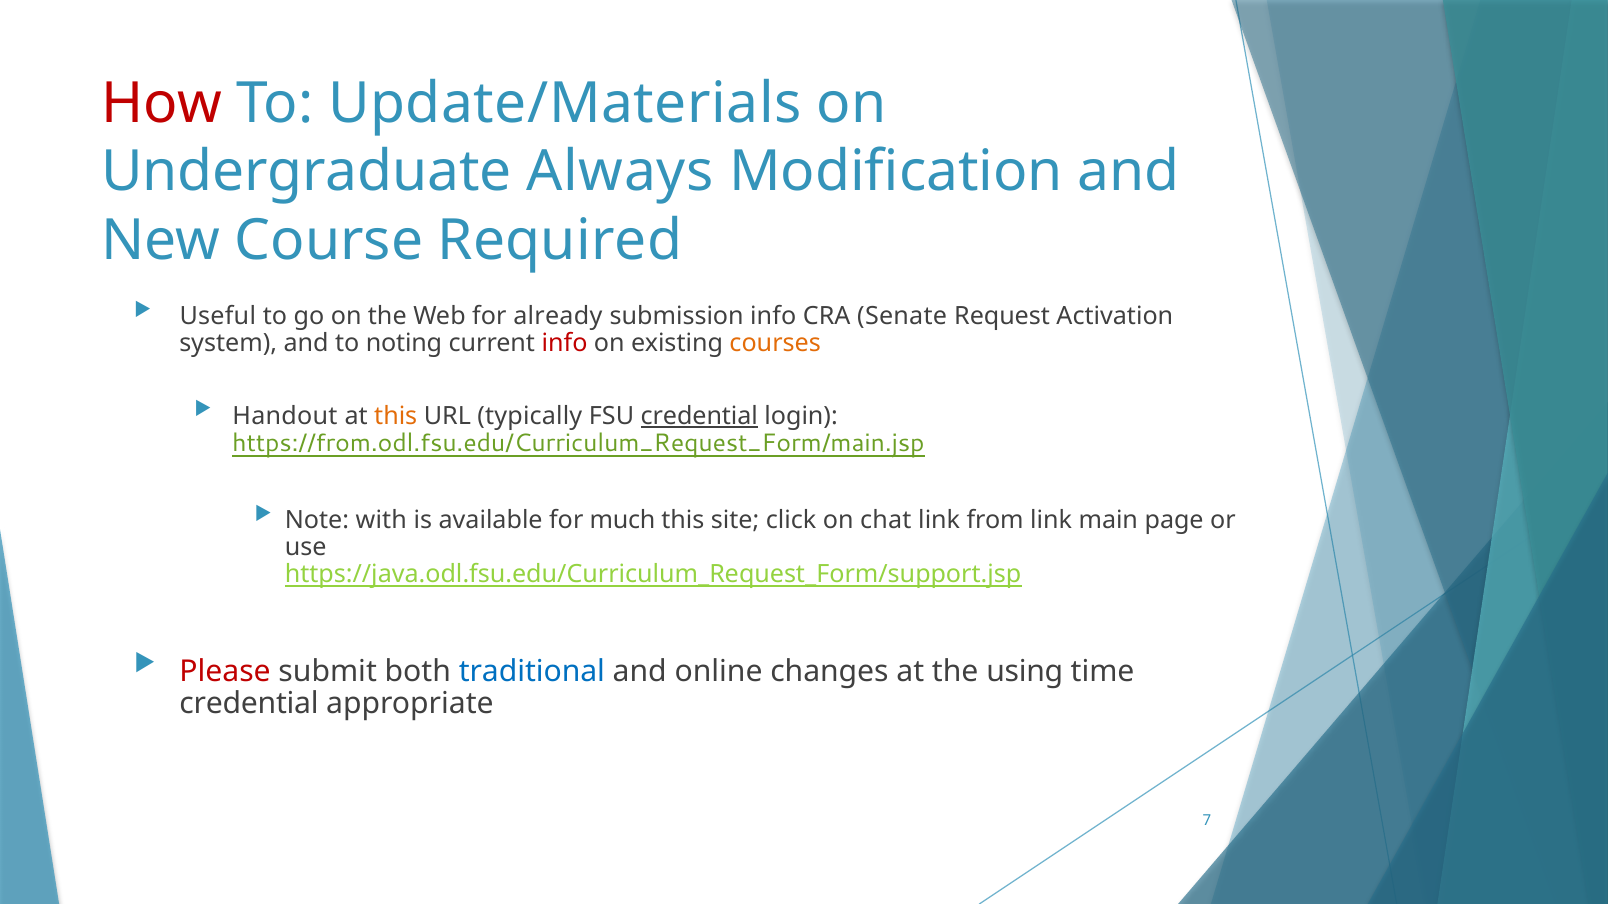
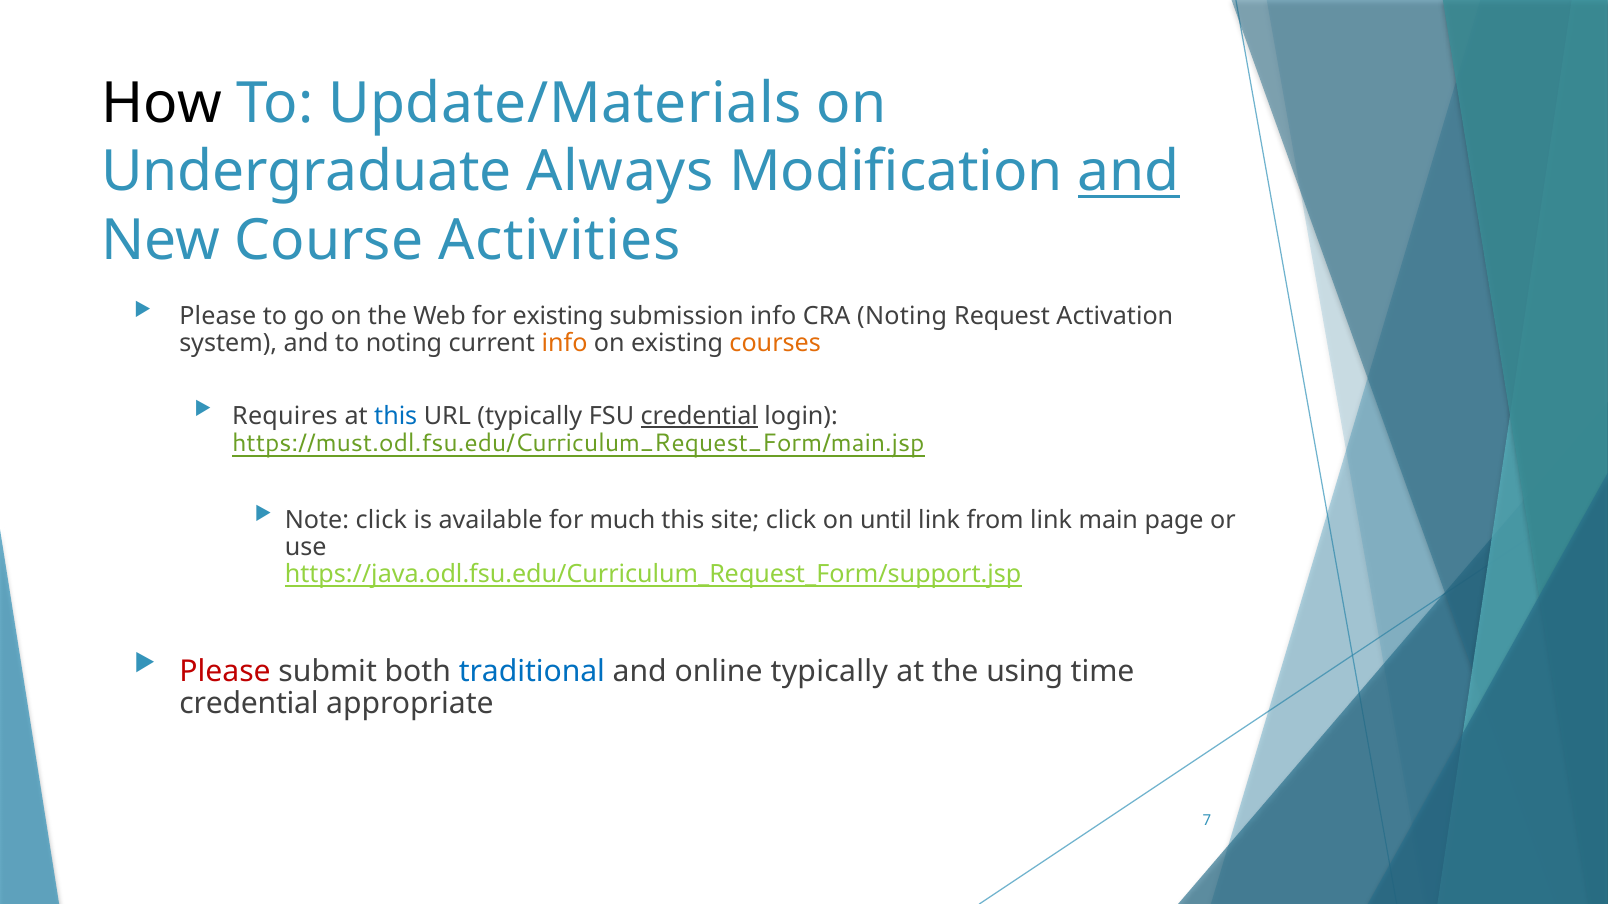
How colour: red -> black (162, 104)
and underline: none -> present (1129, 172)
Required: Required -> Activities (560, 240)
Useful: Useful -> Please (218, 317)
for already: already -> existing (558, 317)
CRA Senate: Senate -> Noting (902, 317)
info colour: red -> orange (565, 344)
Handout: Handout -> Requires (285, 416)
this colour: orange -> blue (396, 416)
https://from.odl.fsu.edu/Curriculum_Request_Form/main.jsp: https://from.odl.fsu.edu/Curriculum_Request_Form/main.jsp -> https://must.odl.fsu.edu/Curriculum_Request_Form/main.jsp (578, 443)
Note with: with -> click (381, 521)
chat: chat -> until (886, 521)
online changes: changes -> typically (829, 671)
